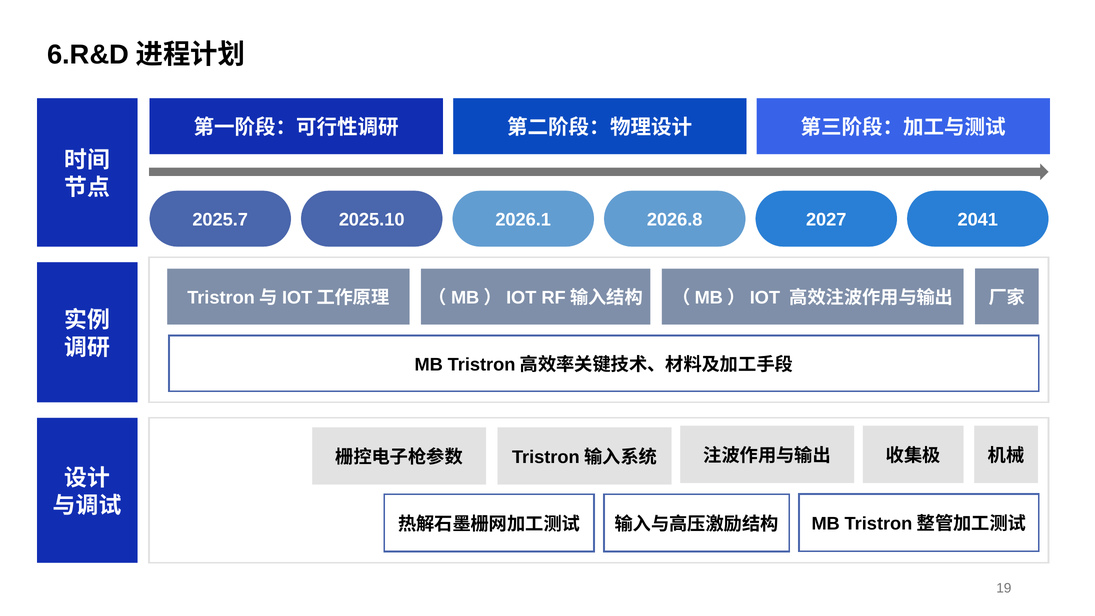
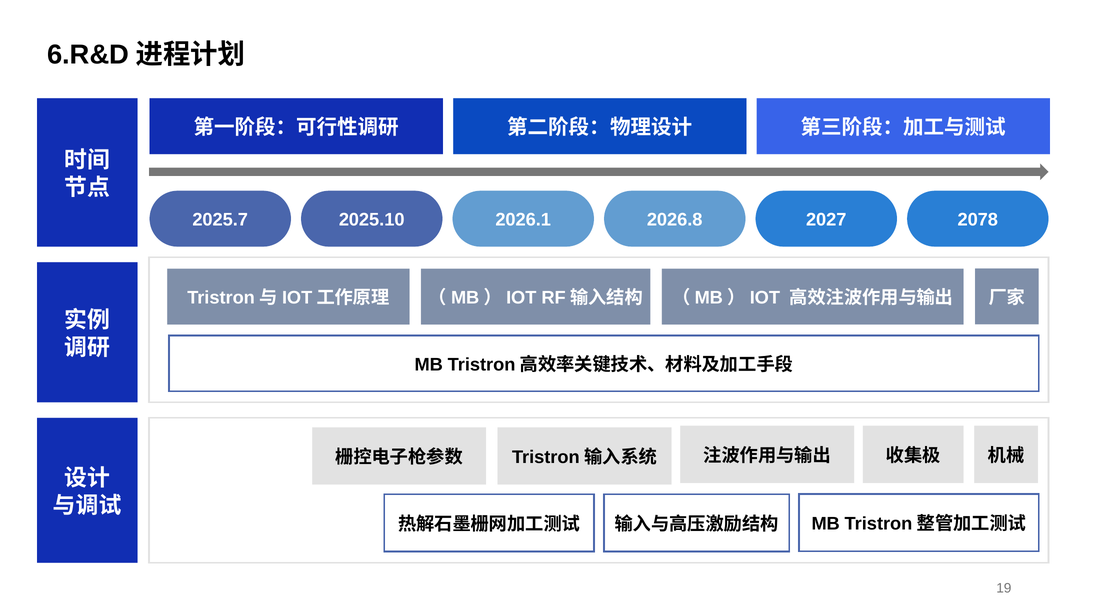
2041: 2041 -> 2078 (978, 220)
